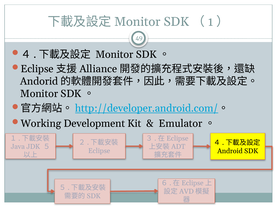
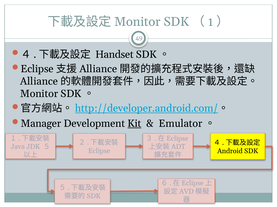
Monitor: Monitor -> Handset (115, 55)
Andorid: Andorid -> Alliance (39, 82)
Working: Working -> Manager (41, 124)
Kit underline: none -> present (134, 124)
